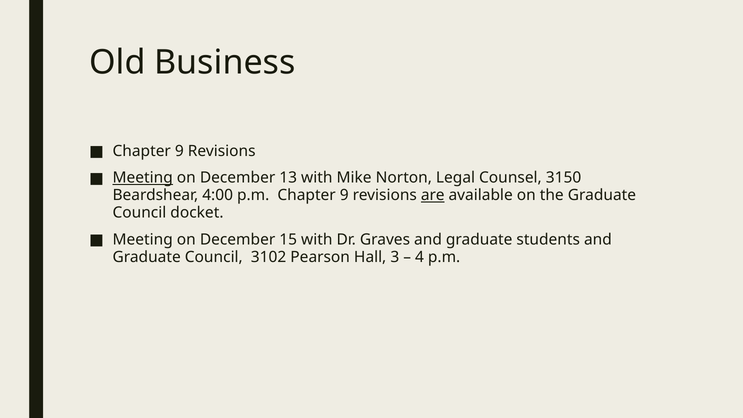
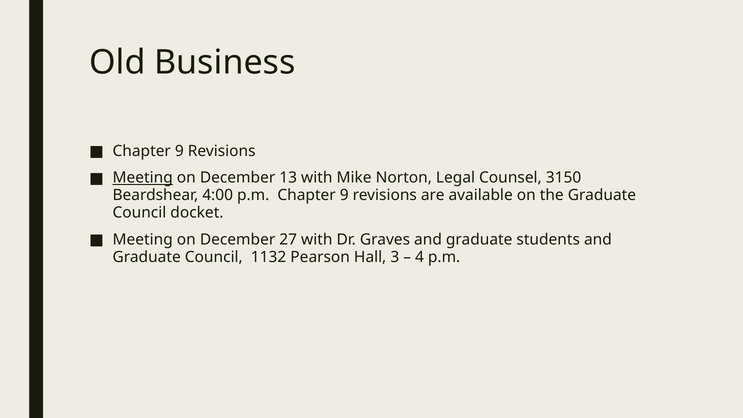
are underline: present -> none (433, 195)
15: 15 -> 27 (288, 239)
3102: 3102 -> 1132 (269, 257)
